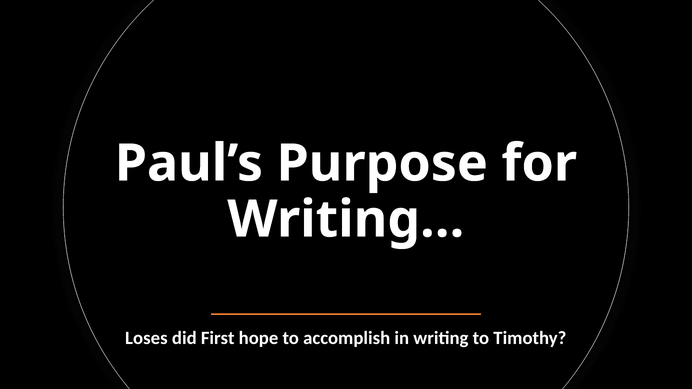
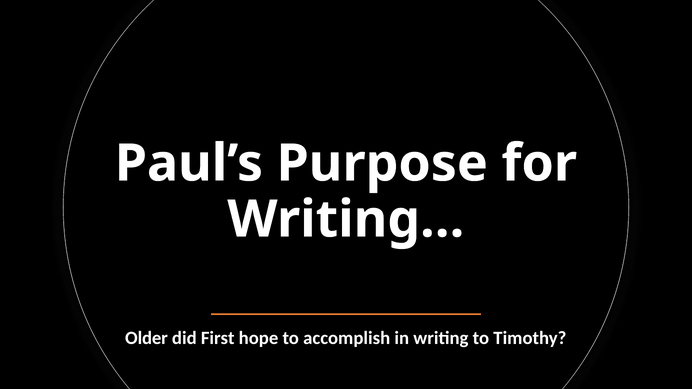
Loses: Loses -> Older (146, 338)
